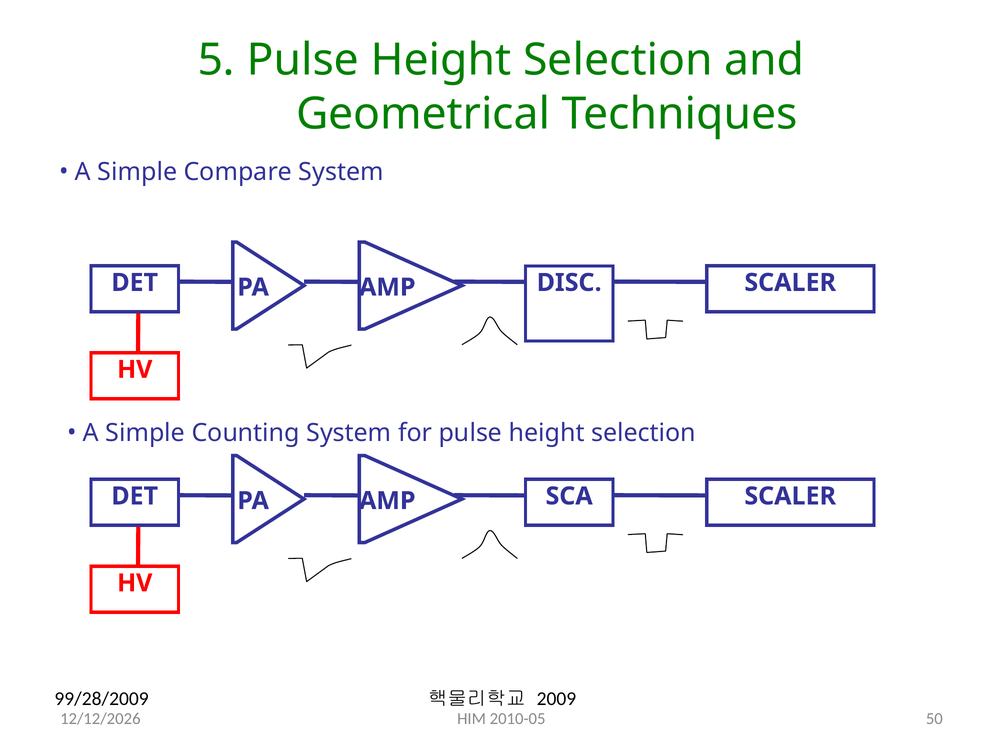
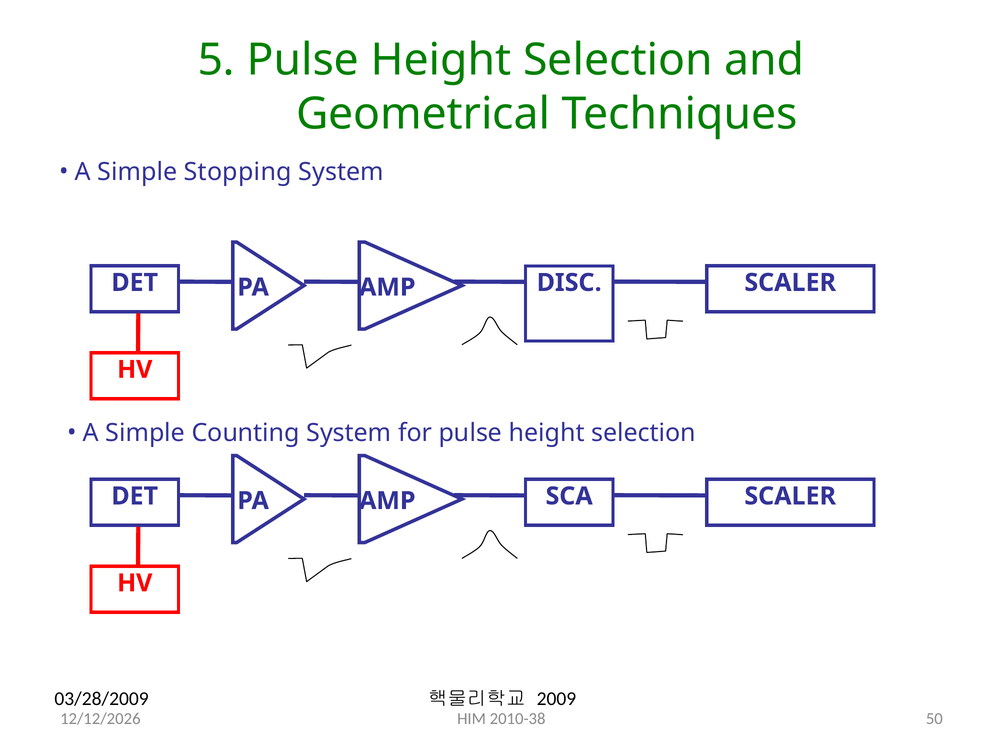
Compare: Compare -> Stopping (238, 172)
99/28/2009: 99/28/2009 -> 03/28/2009 (102, 698)
2010-05: 2010-05 -> 2010-38 (518, 718)
